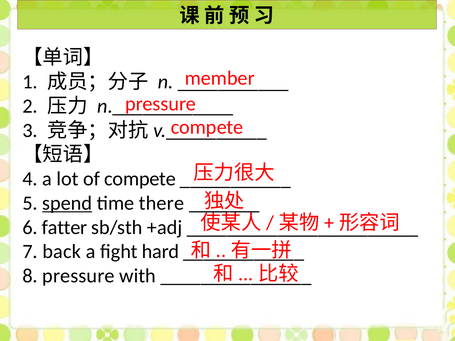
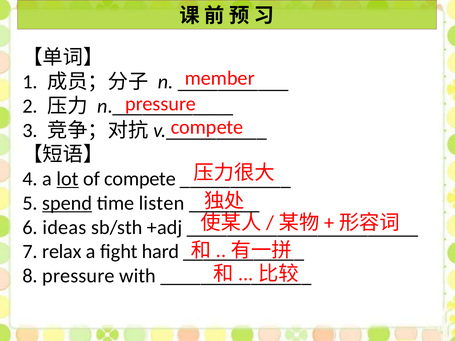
lot underline: none -> present (68, 179)
there: there -> listen (162, 203)
fatter: fatter -> ideas (64, 228)
back: back -> relax (62, 252)
